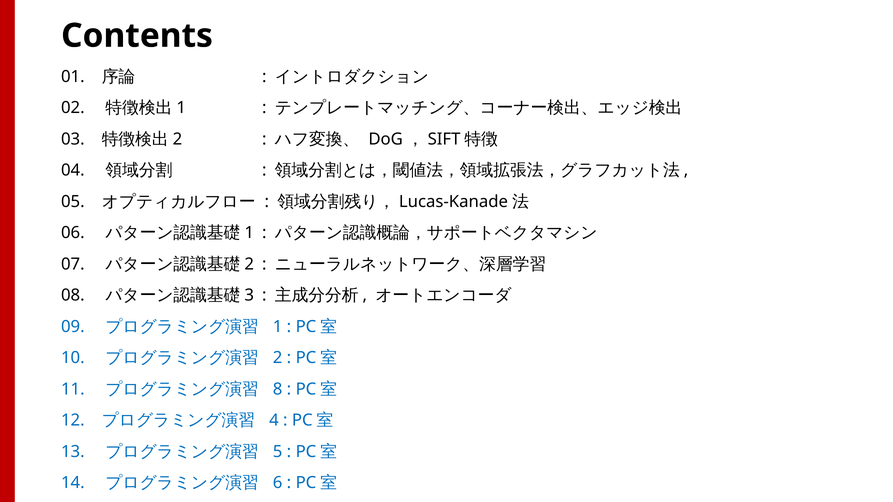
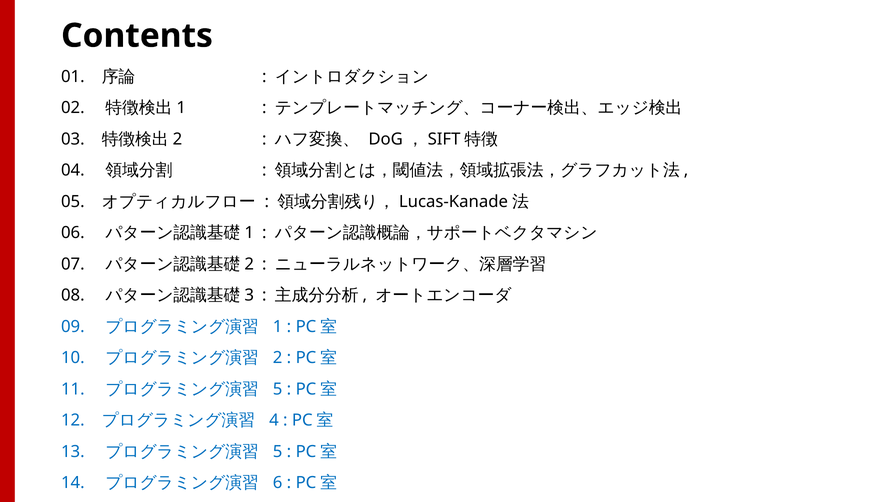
8: 8 -> 5 (278, 389)
